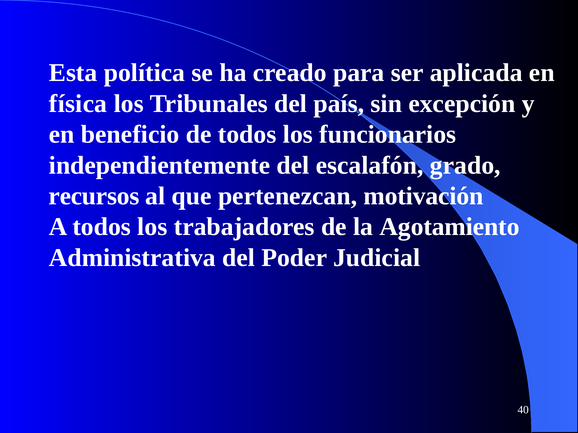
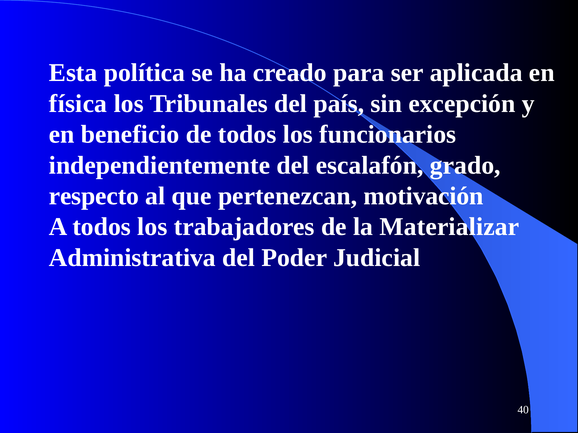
recursos: recursos -> respecto (94, 196)
Agotamiento: Agotamiento -> Materializar (449, 227)
